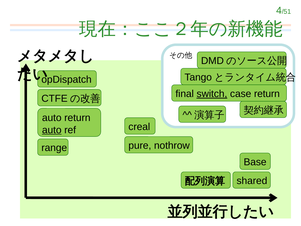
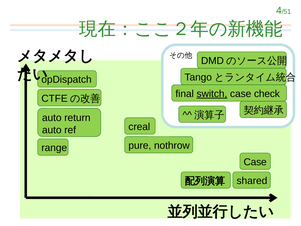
case return: return -> check (267, 94)
auto underline: present -> none (52, 130)
Base: Base -> Case (255, 162)
